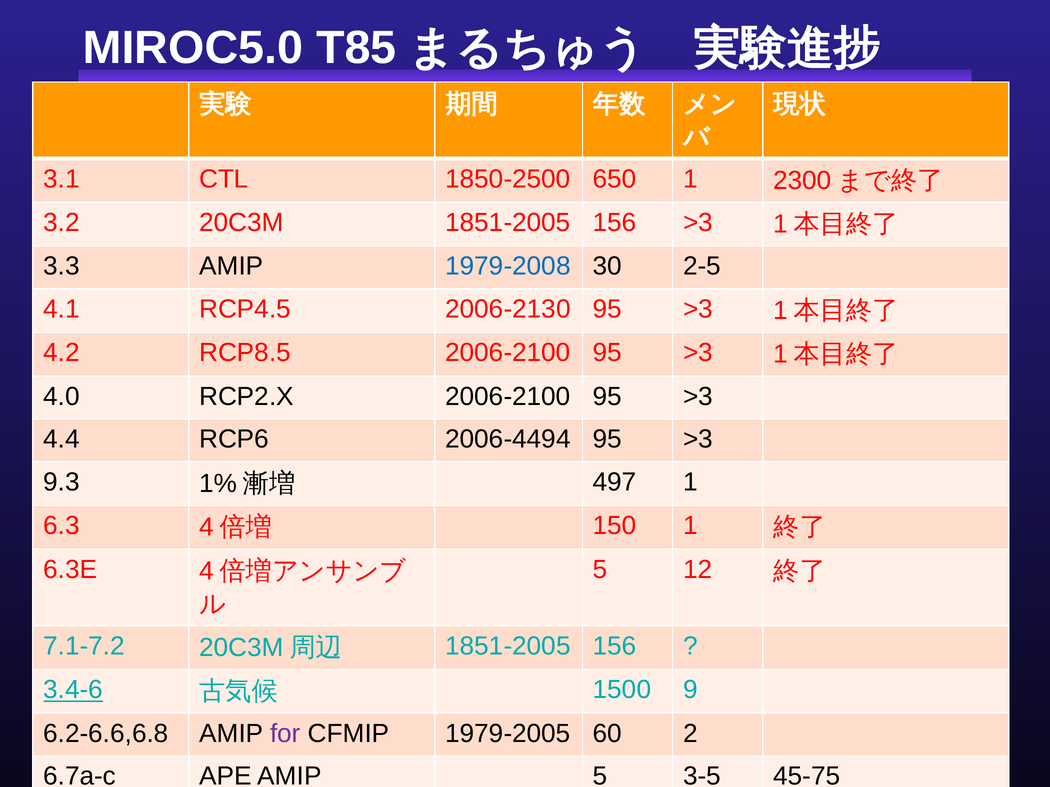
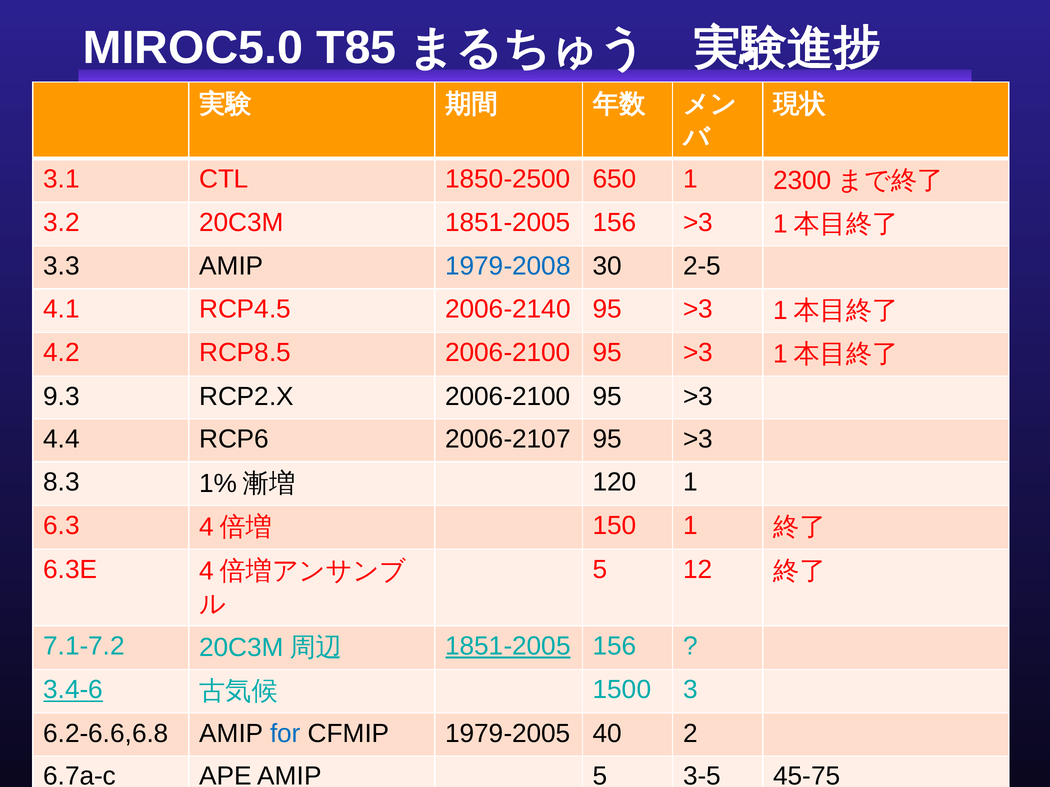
2006-2130: 2006-2130 -> 2006-2140 (508, 309)
4.0: 4.0 -> 9.3 (62, 397)
2006-4494: 2006-4494 -> 2006-2107 (508, 440)
9.3: 9.3 -> 8.3 (62, 483)
497: 497 -> 120 (615, 483)
1851-2005 underline: none -> present (508, 647)
9: 9 -> 3 (690, 690)
for colour: purple -> blue (285, 734)
60: 60 -> 40 (607, 734)
